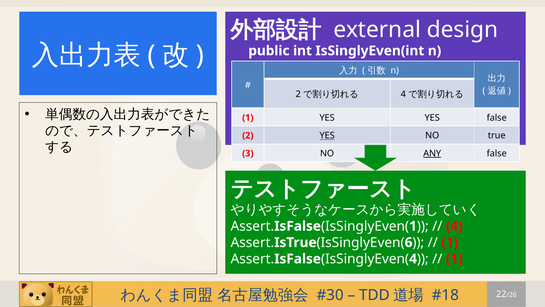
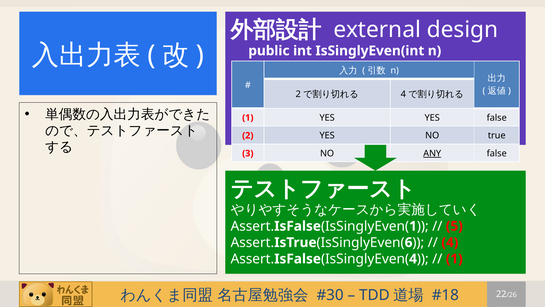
YES underline: present -> none (327, 135)
4: 4 -> 5 (454, 226)
1: 1 -> 4 (450, 242)
